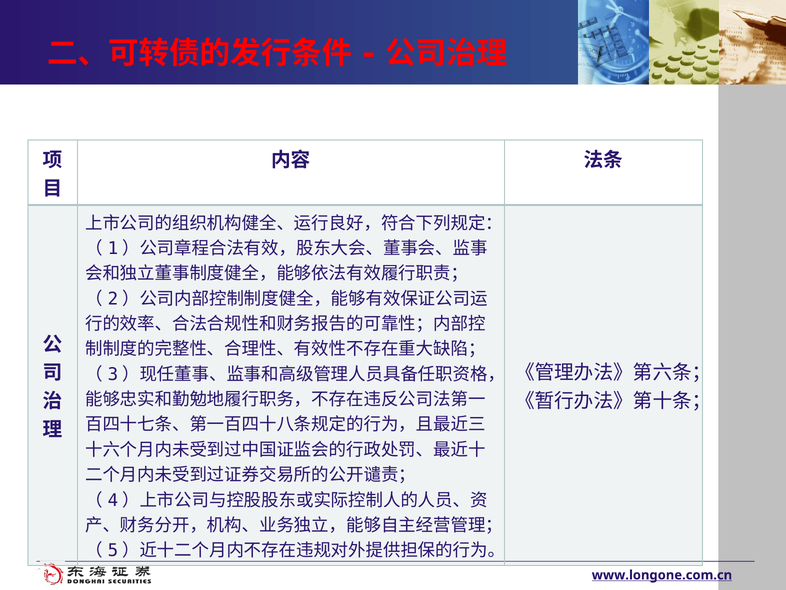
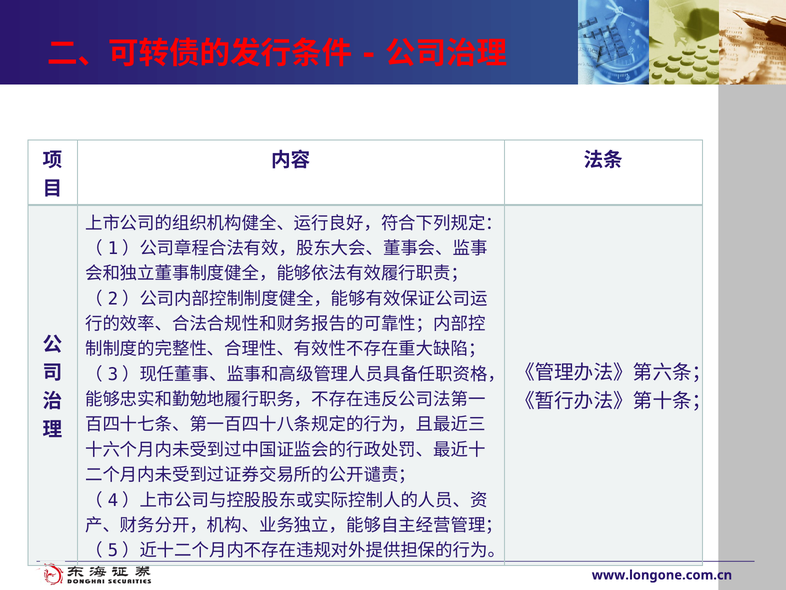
www.longone.com.cn underline: present -> none (662, 575)
